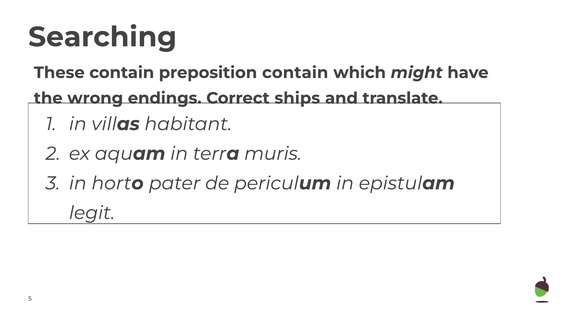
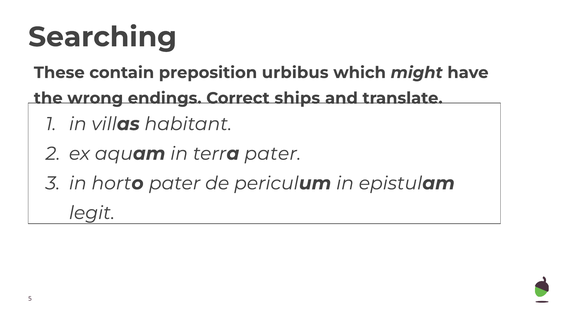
preposition contain: contain -> urbibus (295, 73)
terra muris: muris -> pater (273, 154)
